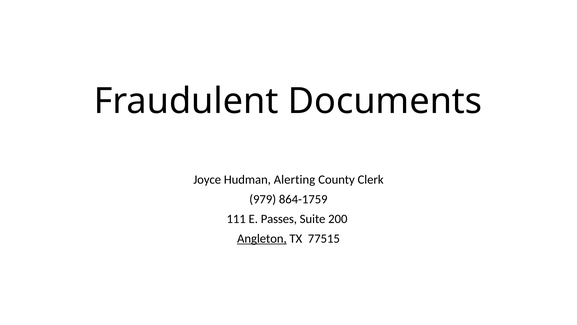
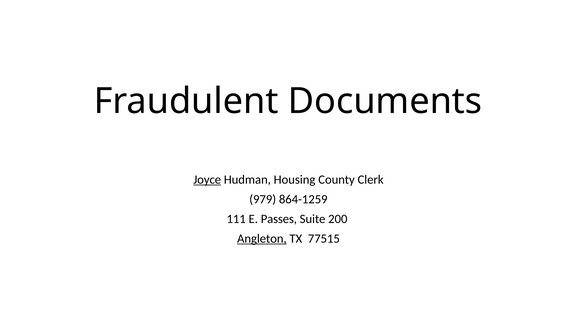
Joyce underline: none -> present (207, 179)
Alerting: Alerting -> Housing (295, 179)
864-1759: 864-1759 -> 864-1259 (303, 199)
